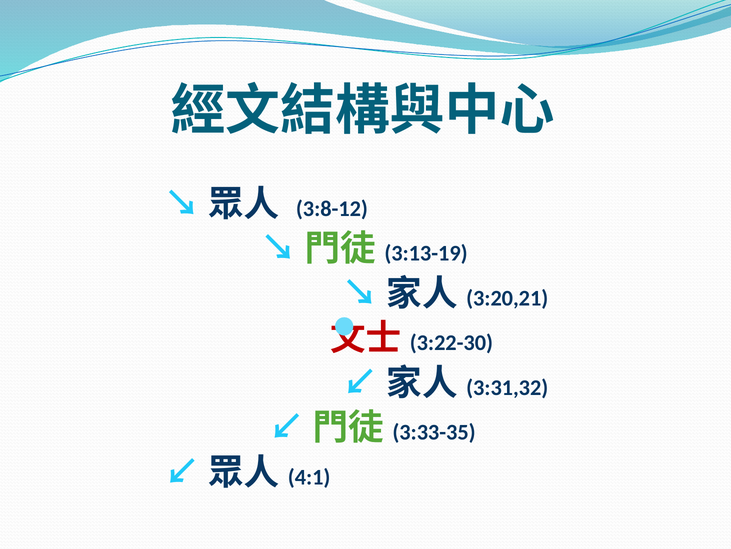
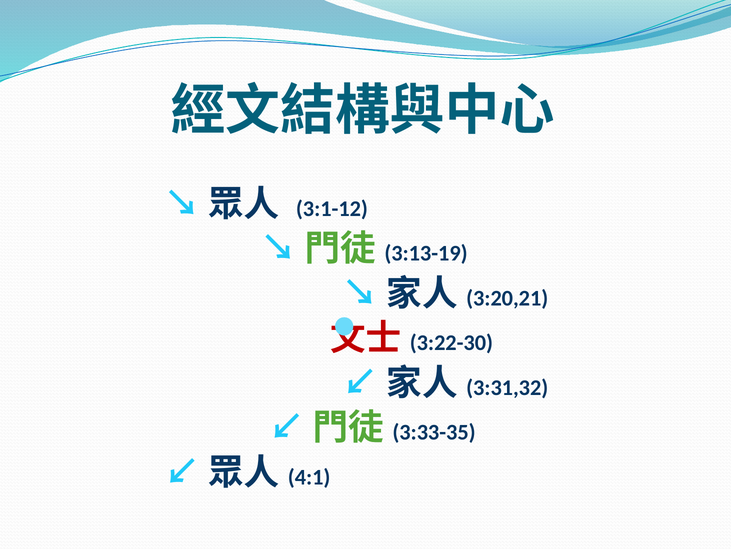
3:8-12: 3:8-12 -> 3:1-12 (332, 208)
